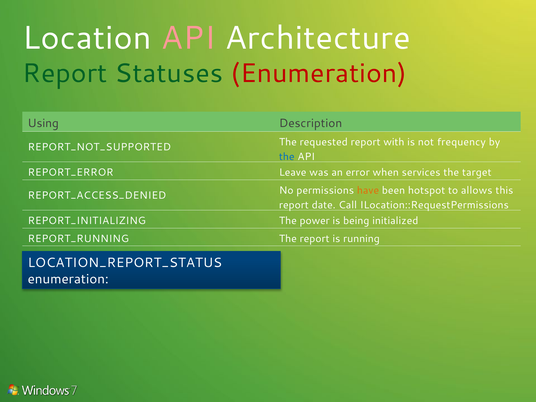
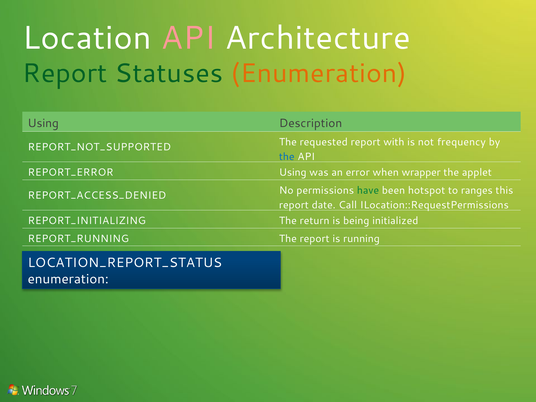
Enumeration colour: red -> orange (319, 73)
Leave: Leave -> Using (293, 172)
services: services -> wrapper (421, 172)
target: target -> applet (477, 172)
have colour: orange -> green (368, 190)
allows: allows -> ranges (477, 190)
power: power -> return (315, 221)
